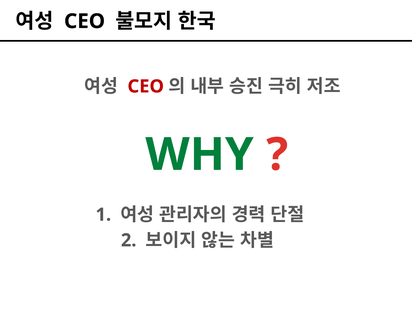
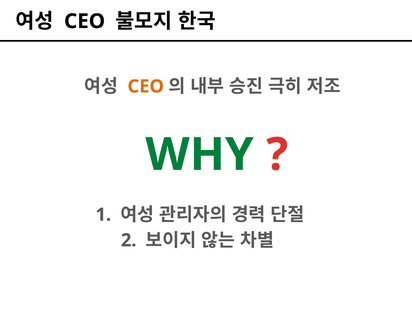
CEO colour: red -> orange (146, 86)
